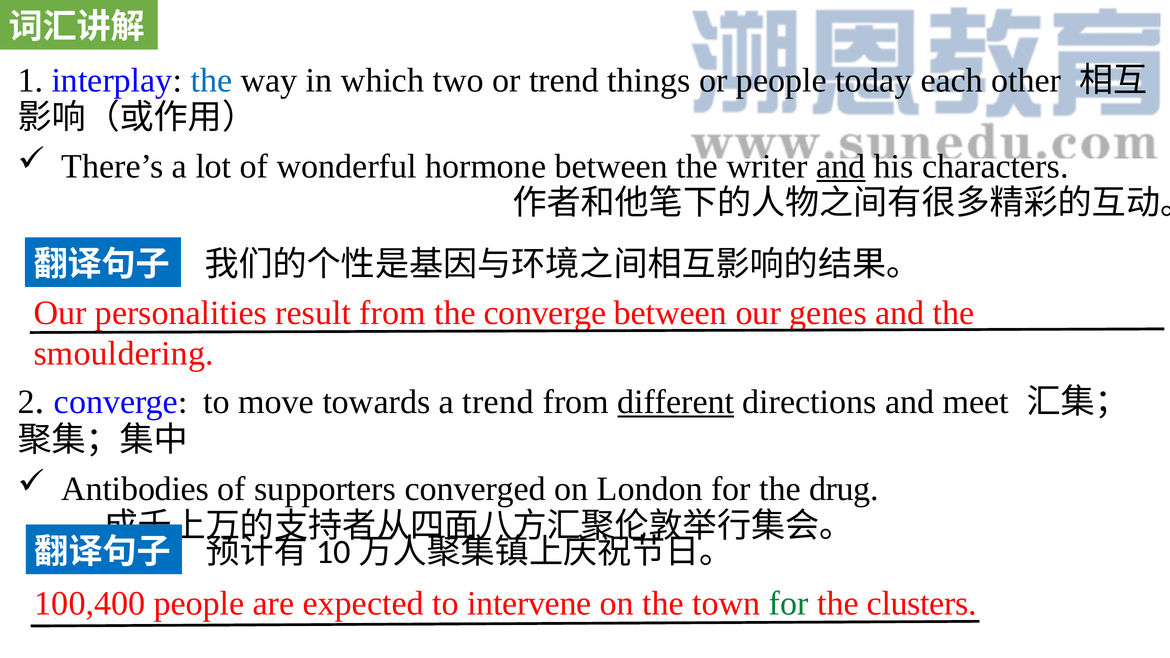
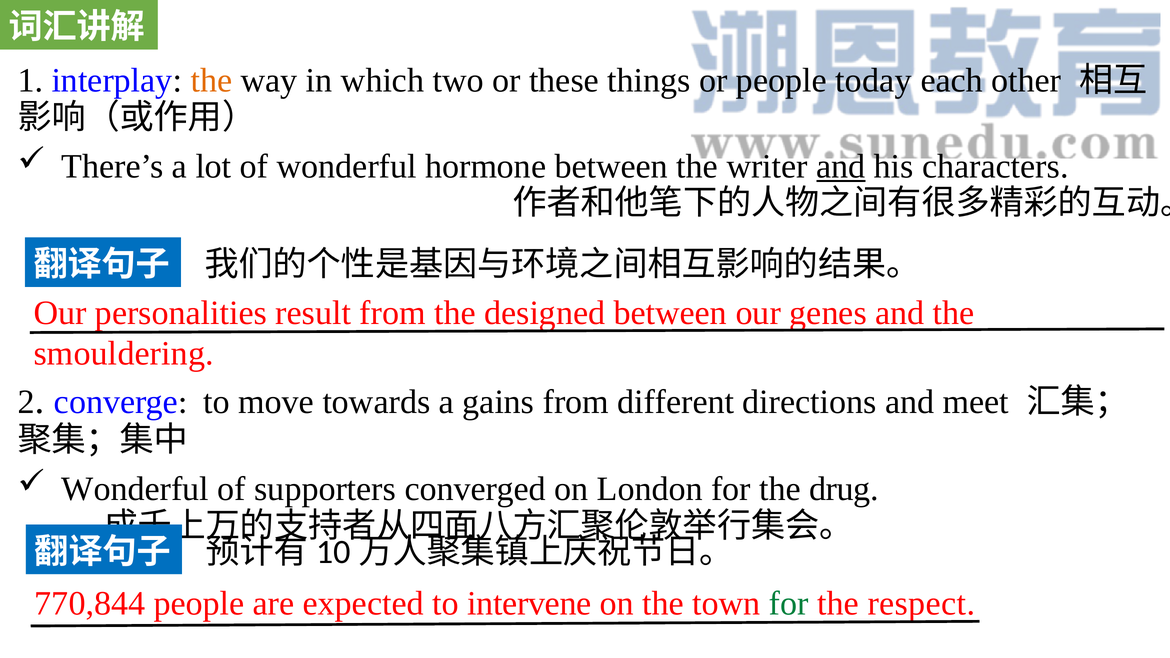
the colour: blue -> orange (211, 80)
or trend: trend -> these (564, 80)
the converge: converge -> designed (545, 313)
a trend: trend -> gains (498, 402)
different underline: present -> none (676, 402)
Antibodies: Antibodies -> Wonderful (135, 489)
100,400: 100,400 -> 770,844 (90, 604)
clusters: clusters -> respect (921, 604)
